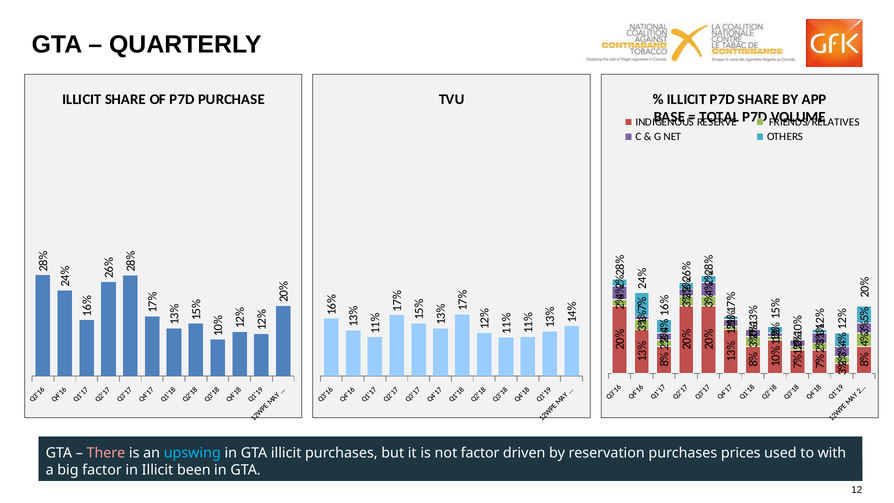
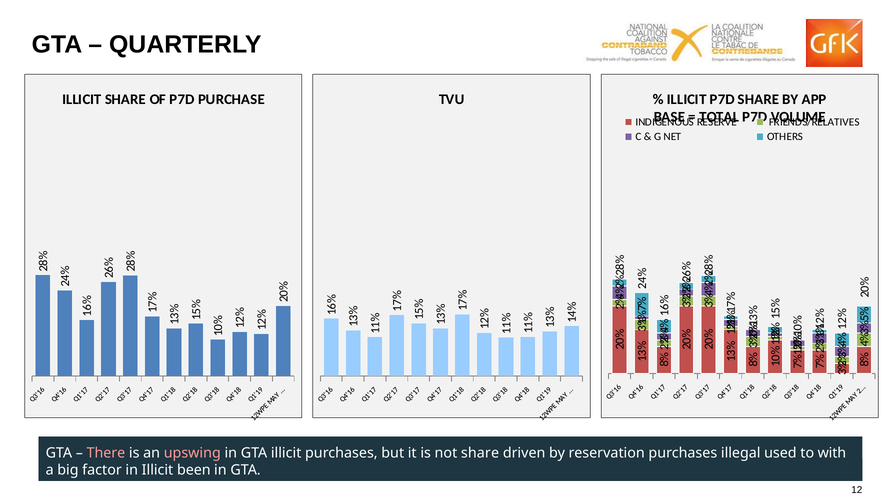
upswing colour: light blue -> pink (192, 453)
not factor: factor -> share (480, 453)
prices: prices -> illegal (741, 453)
